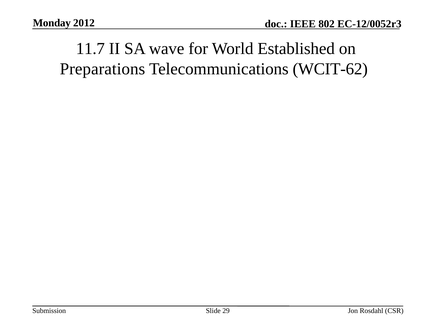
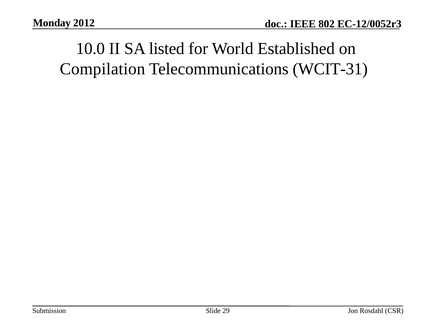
11.7: 11.7 -> 10.0 (90, 49)
wave: wave -> listed (167, 49)
Preparations: Preparations -> Compilation (102, 69)
WCIT-62: WCIT-62 -> WCIT-31 (330, 69)
